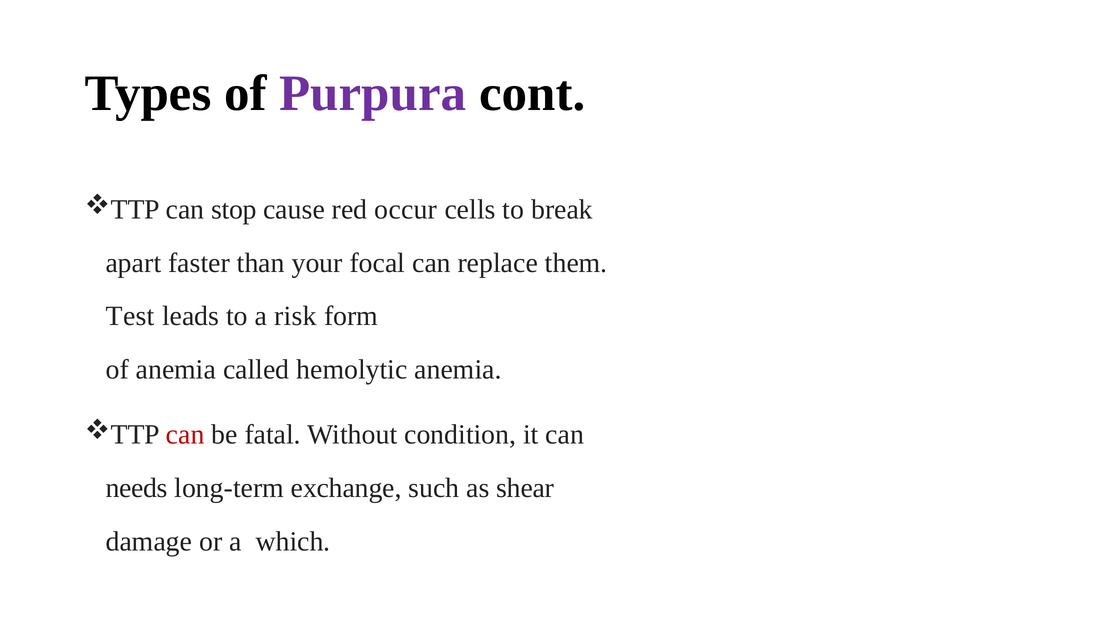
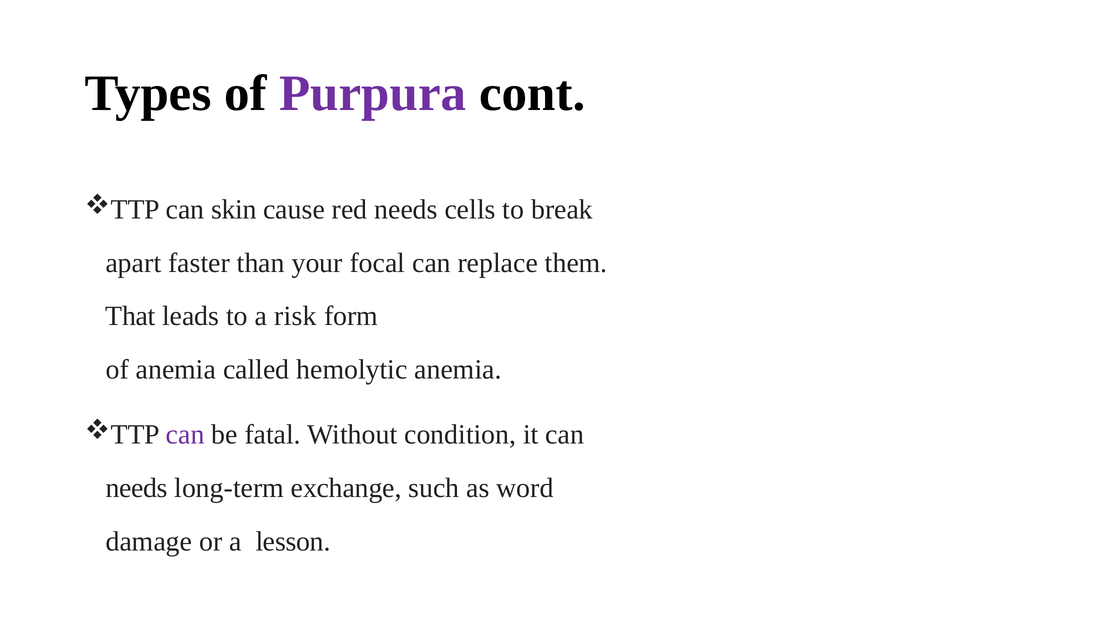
stop: stop -> skin (234, 209)
red occur: occur -> needs (406, 209)
Test: Test -> That (131, 316)
can colour: red -> purple (185, 435)
shear: shear -> word (525, 488)
which: which -> lesson (293, 542)
